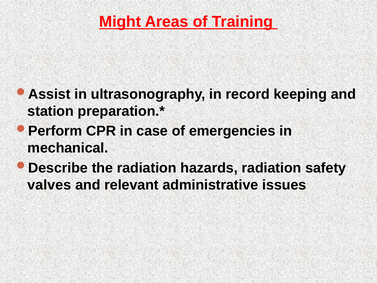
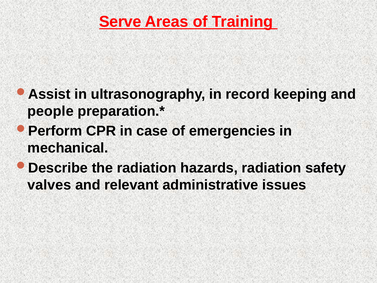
Might: Might -> Serve (120, 22)
station: station -> people (51, 111)
